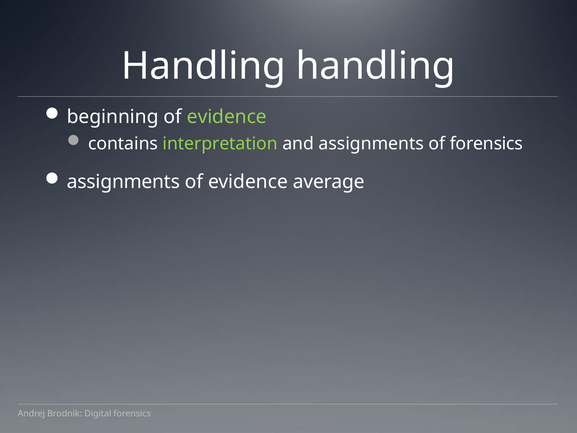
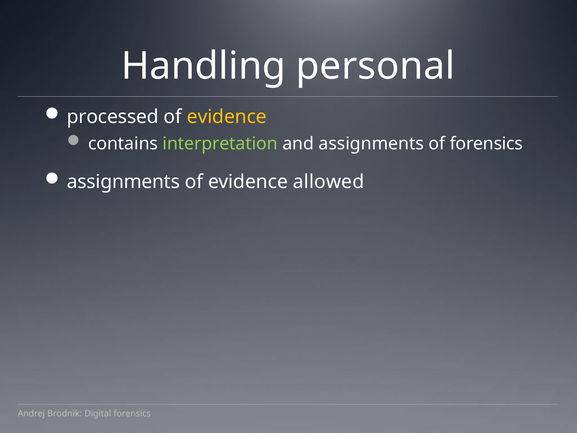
Handling handling: handling -> personal (375, 66)
beginning: beginning -> processed (113, 117)
evidence colour: light green -> yellow (227, 117)
average: average -> allowed (329, 182)
